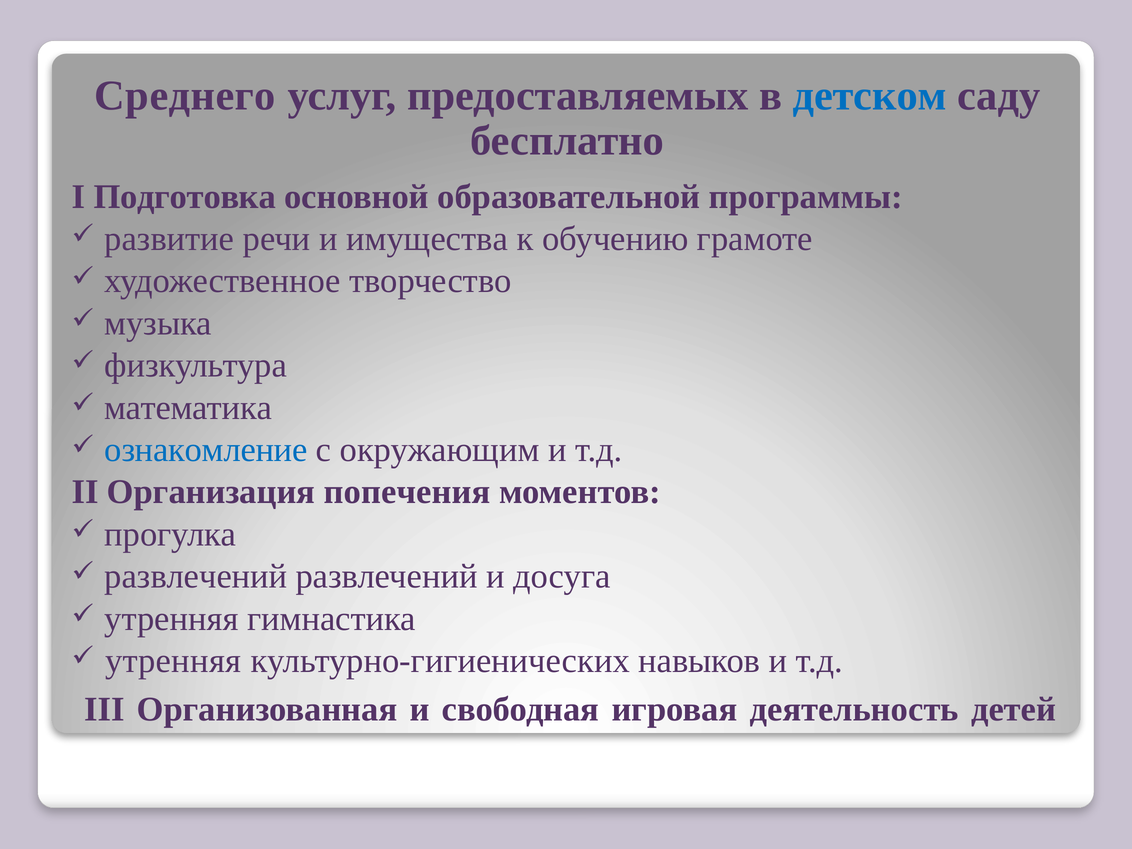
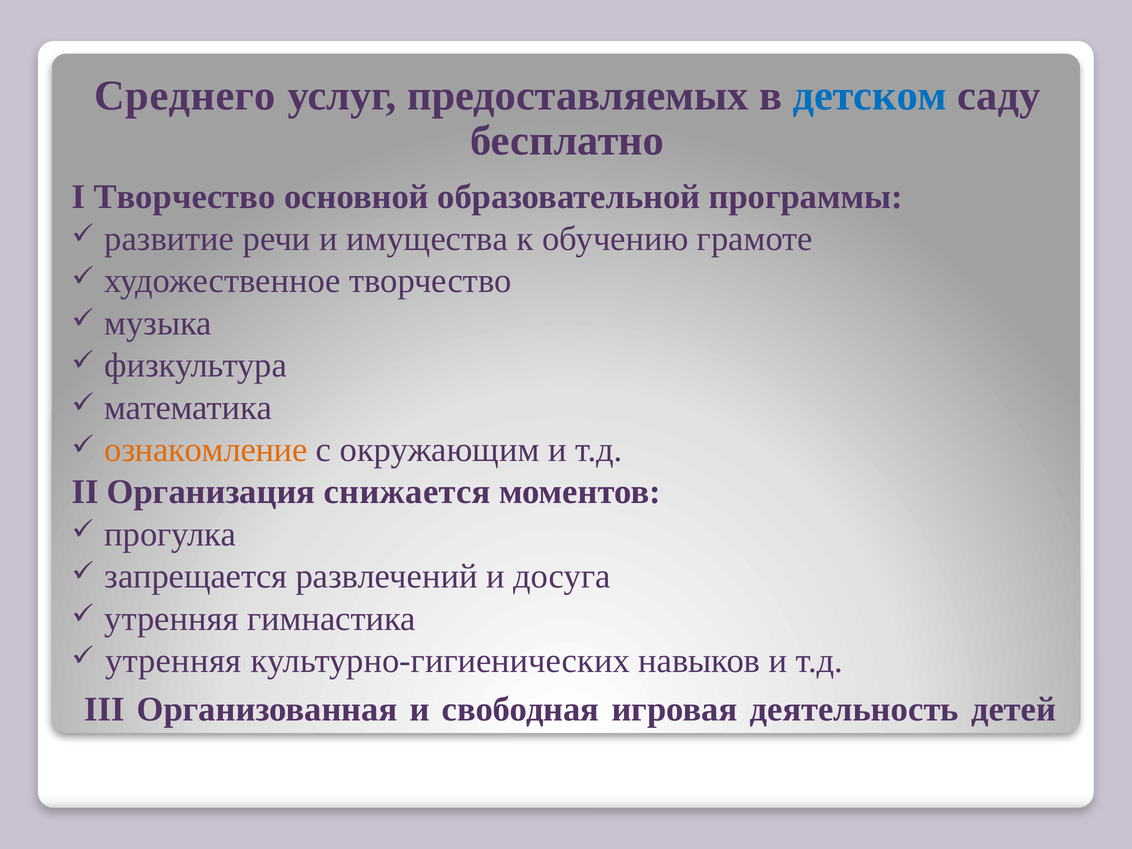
I Подготовка: Подготовка -> Творчество (185, 197)
ознакомление colour: blue -> orange (206, 450)
попечения: попечения -> снижается (407, 492)
развлечений: развлечений -> запрещается (196, 576)
